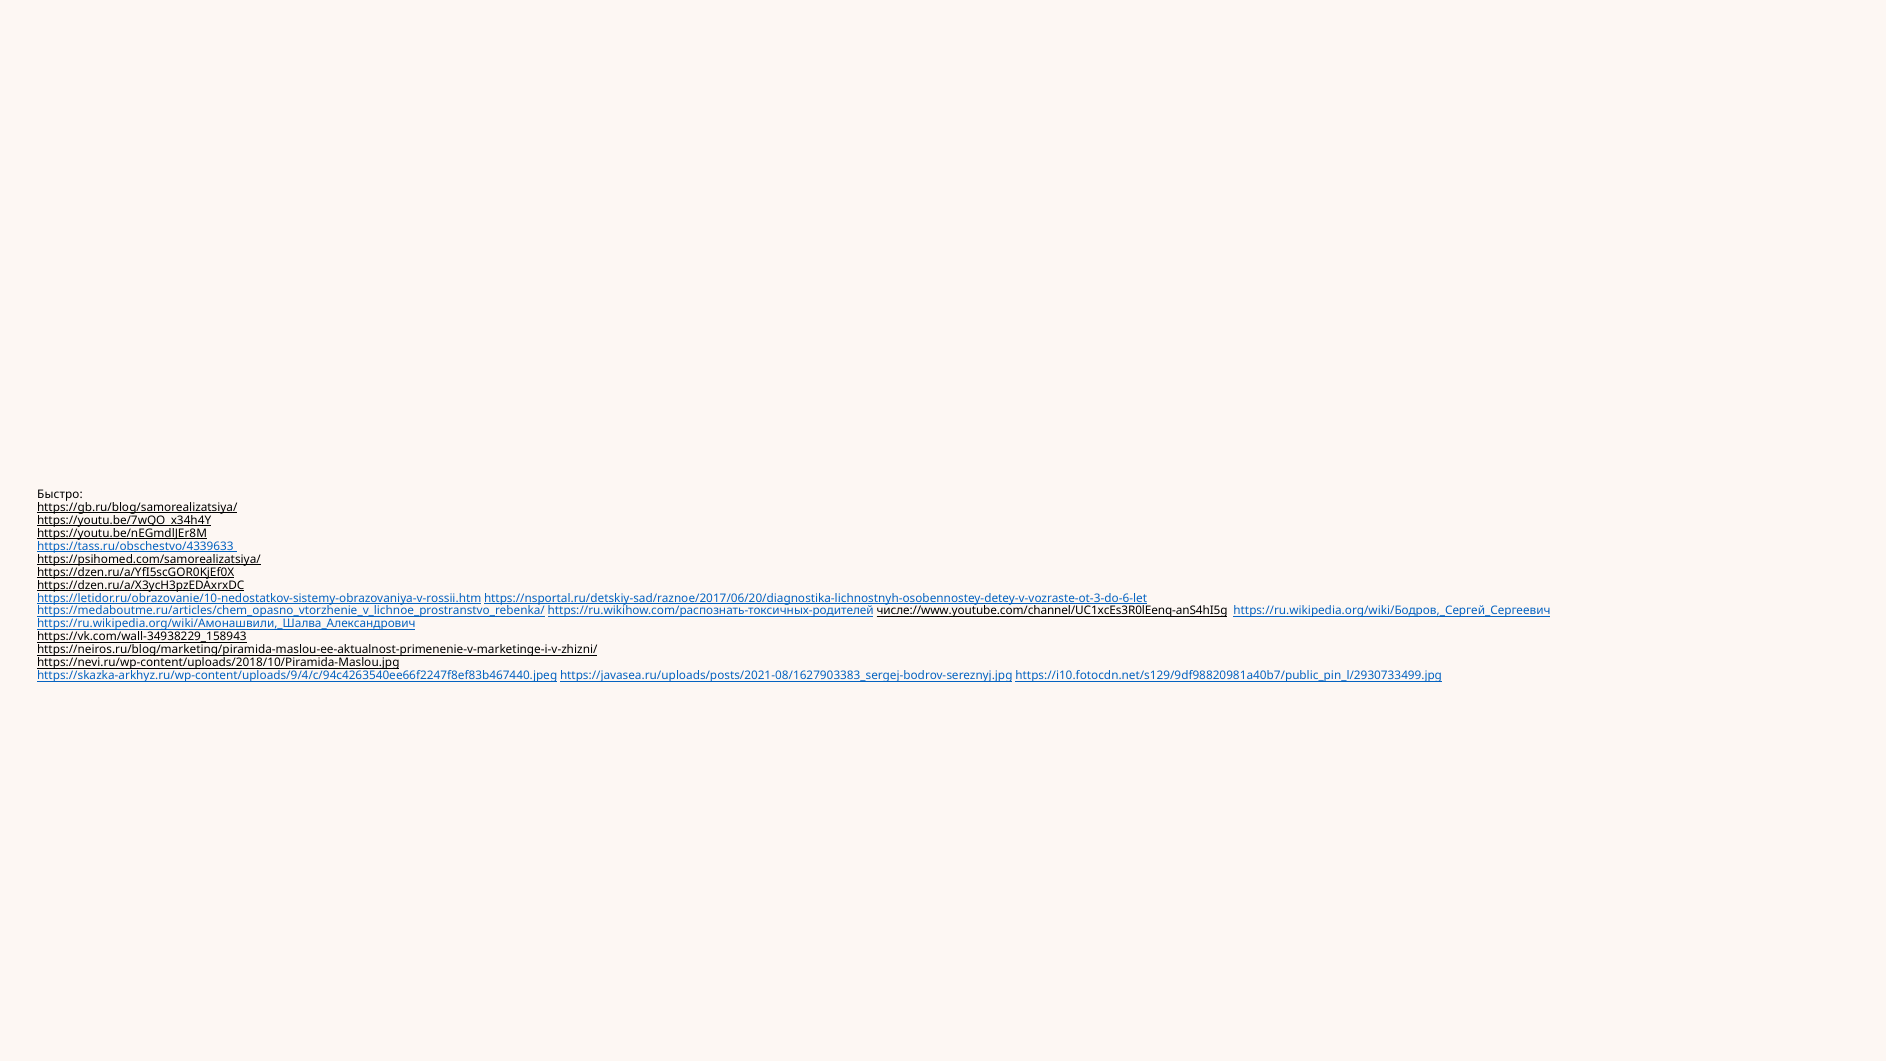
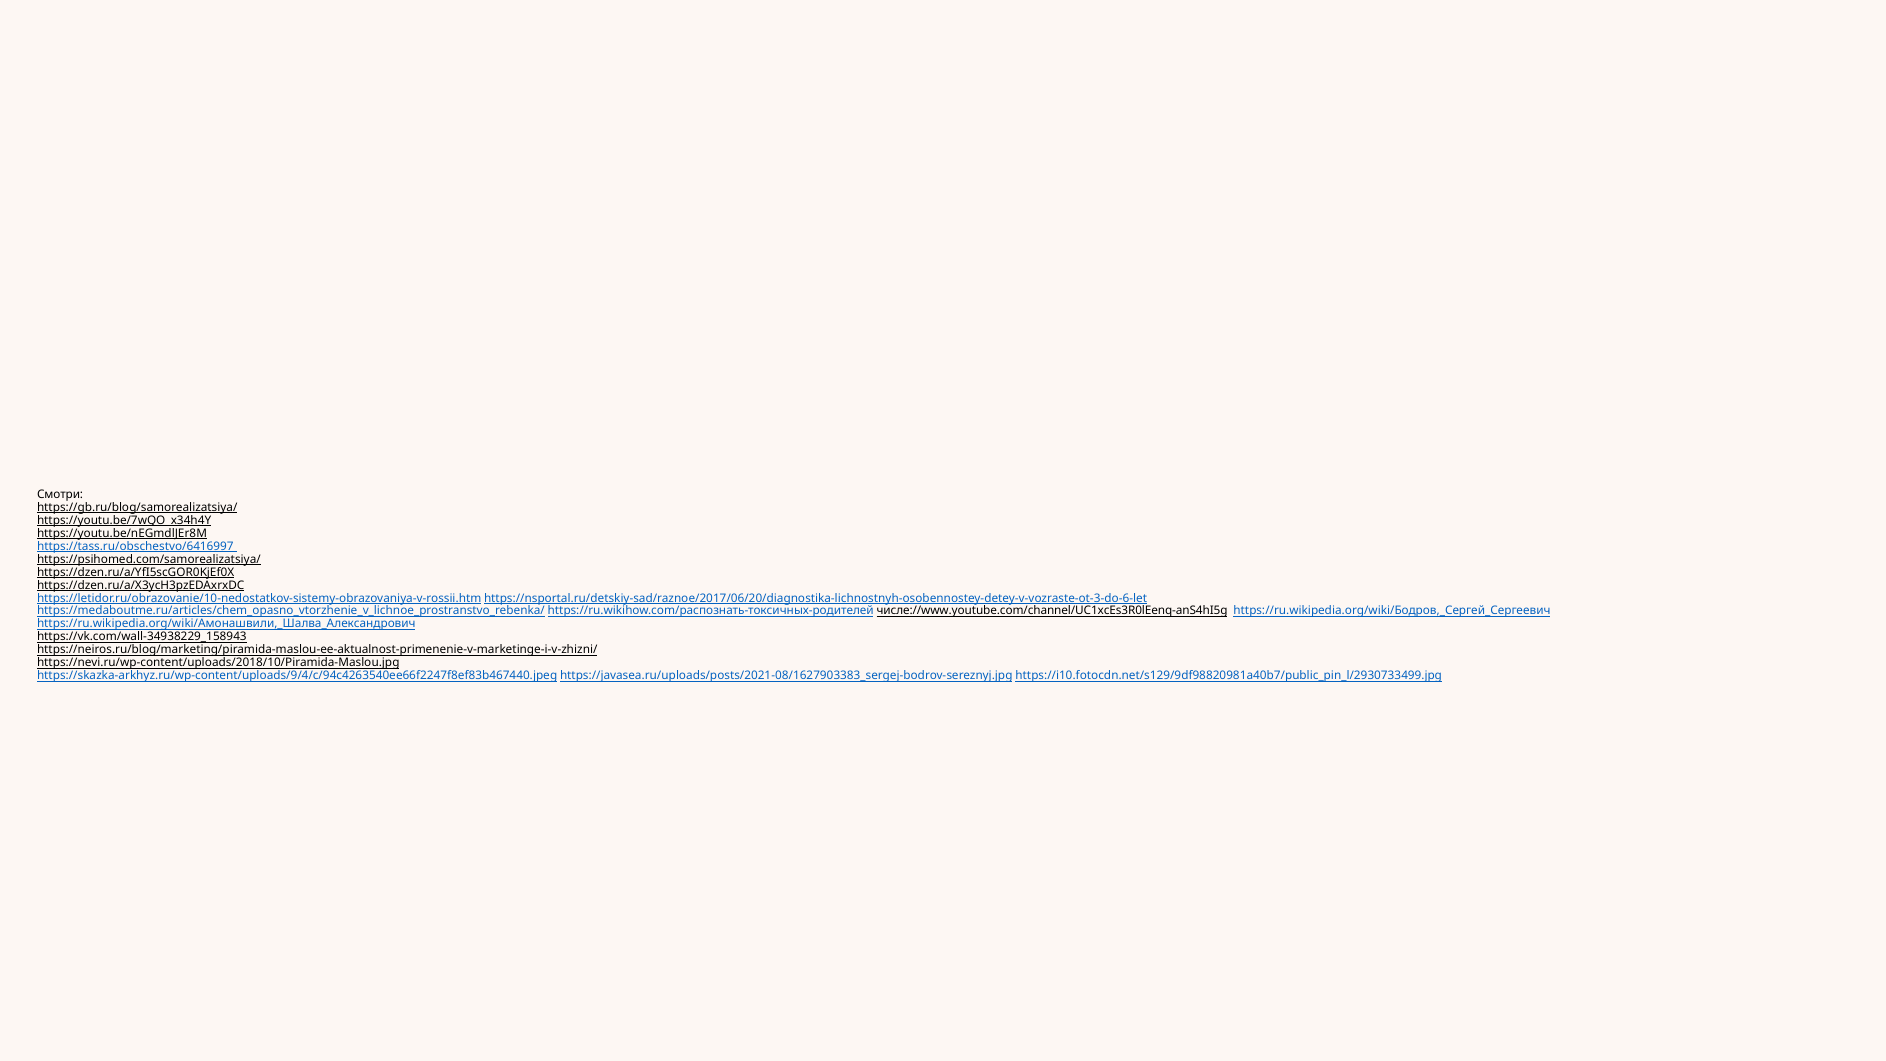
Быстро: Быстро -> Смотри (60, 495)
https://tass.ru/obschestvo/4339633: https://tass.ru/obschestvo/4339633 -> https://tass.ru/obschestvo/6416997 (135, 546)
